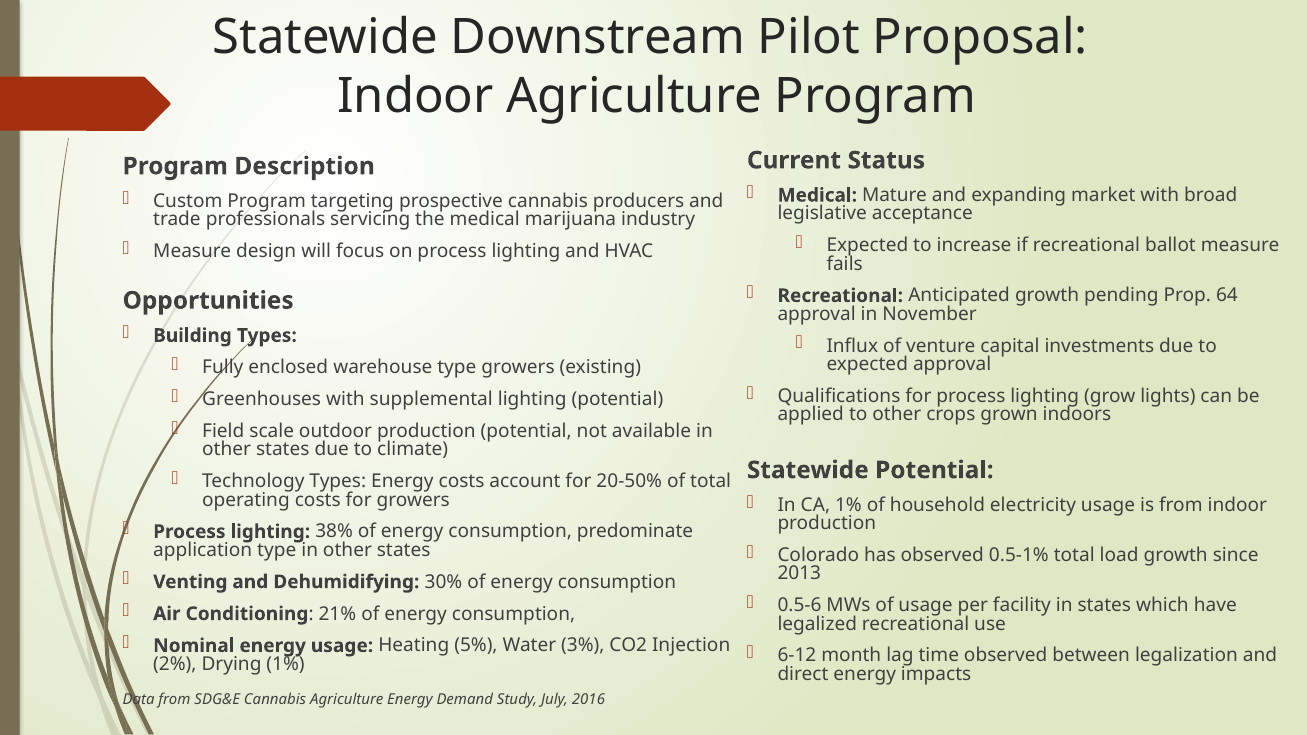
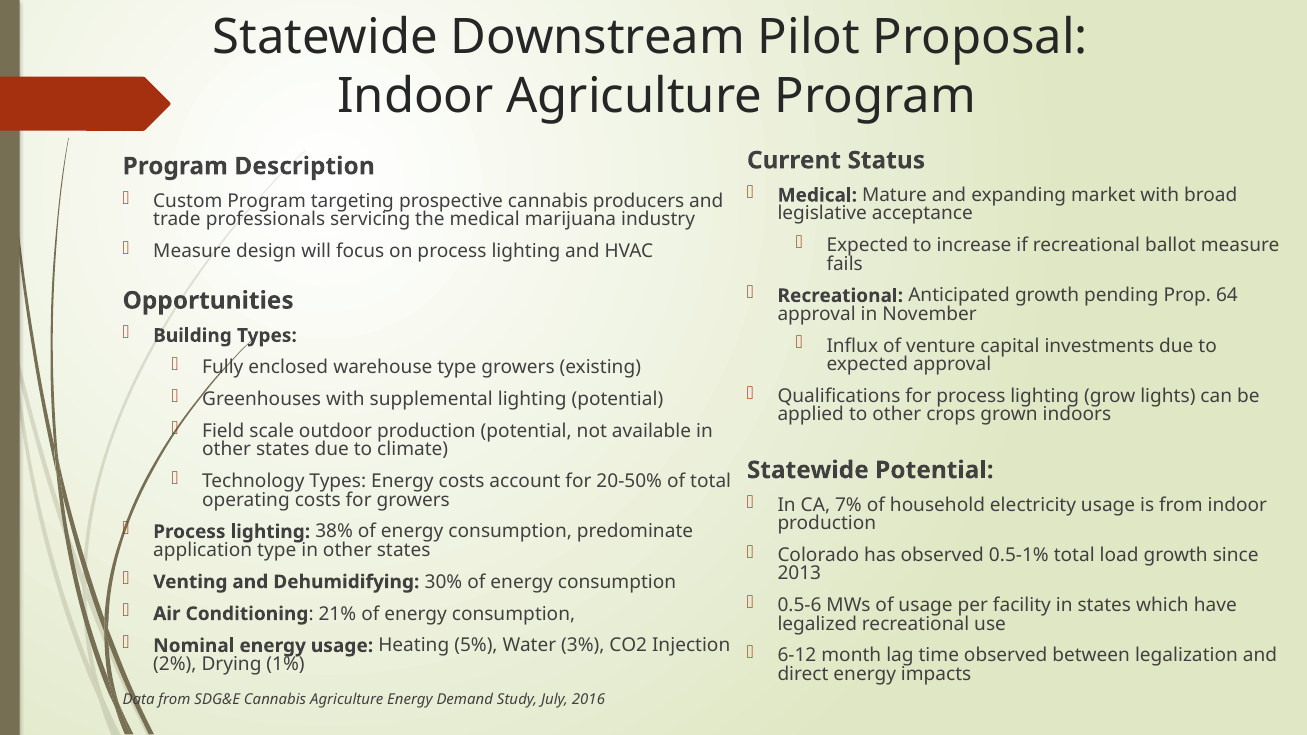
CA 1%: 1% -> 7% (848, 505)
